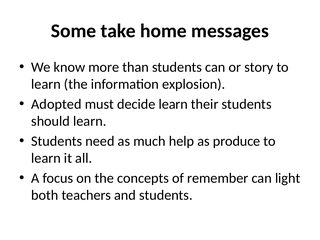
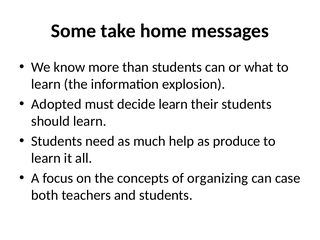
story: story -> what (259, 67)
remember: remember -> organizing (218, 178)
light: light -> case (288, 178)
